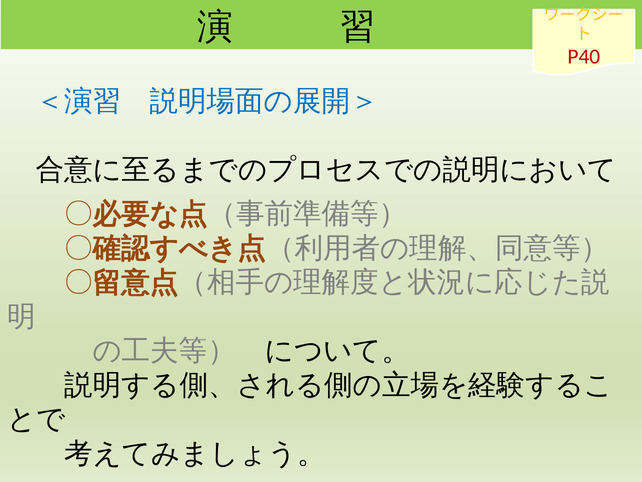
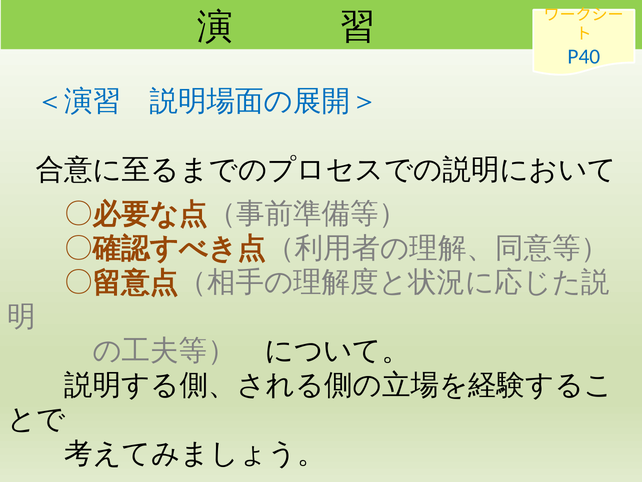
P40 colour: red -> blue (584, 57)
